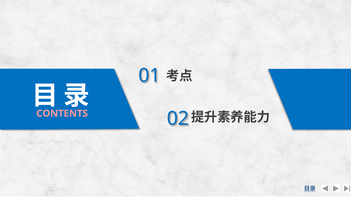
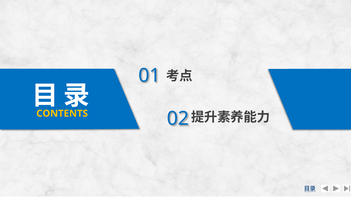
CONTENTS colour: pink -> yellow (62, 114)
